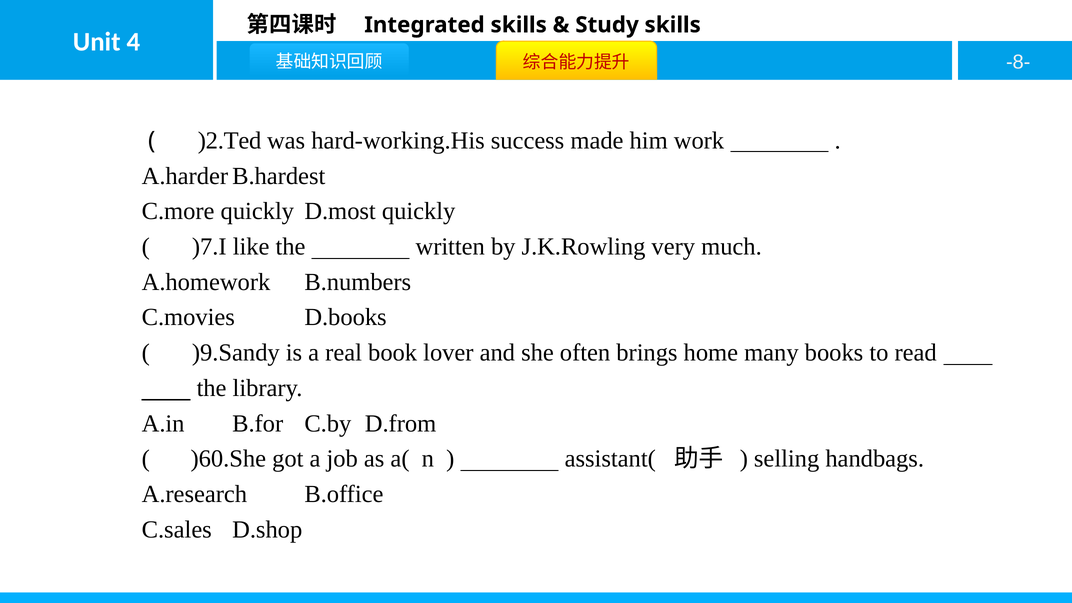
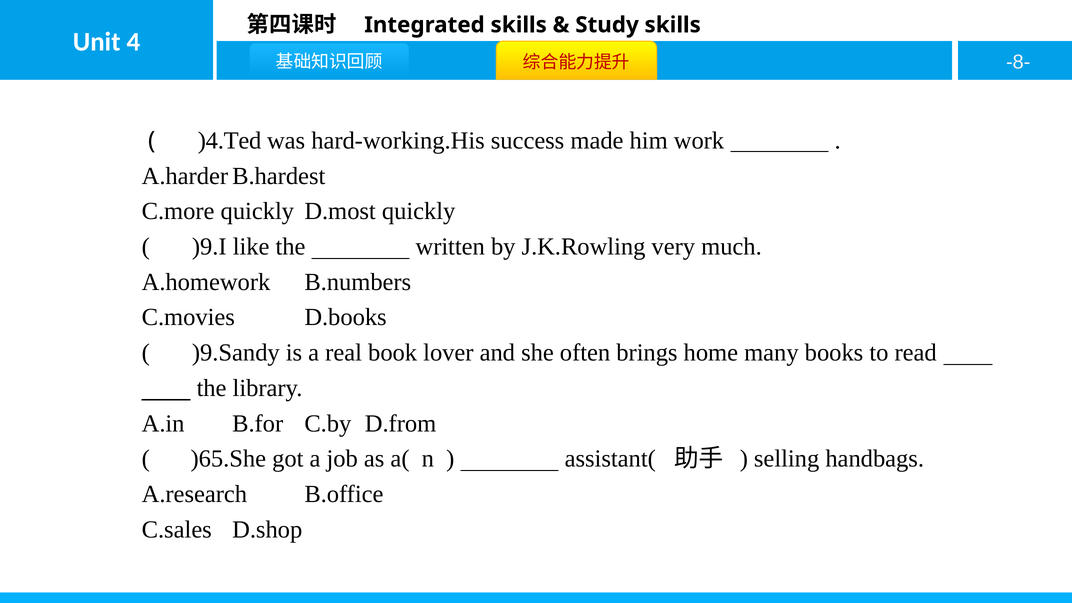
)2.Ted: )2.Ted -> )4.Ted (230, 141)
)7.I: )7.I -> )9.I (209, 247)
)60.She: )60.She -> )65.She (228, 459)
